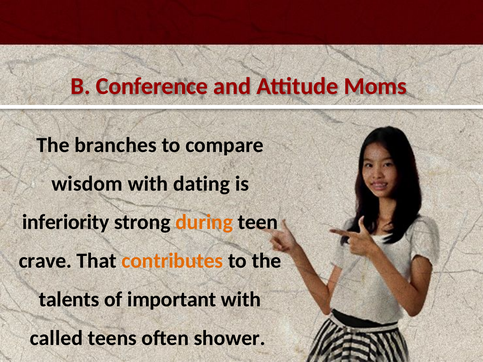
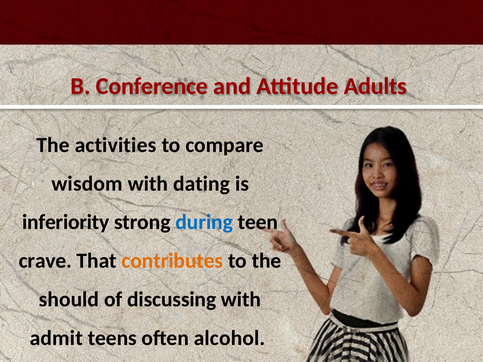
Moms: Moms -> Adults (375, 86)
branches: branches -> activities (115, 145)
during colour: orange -> blue (204, 222)
talents: talents -> should (69, 300)
important: important -> discussing (172, 300)
called: called -> admit (56, 338)
shower: shower -> alcohol (230, 338)
